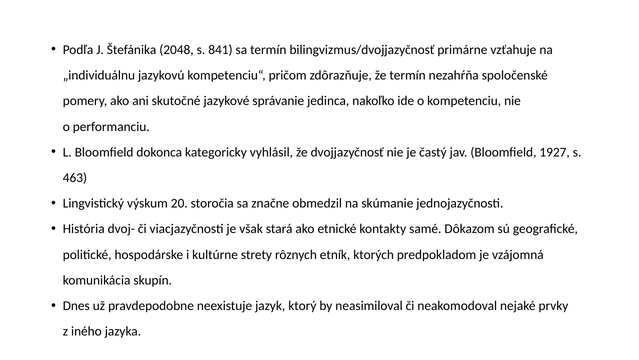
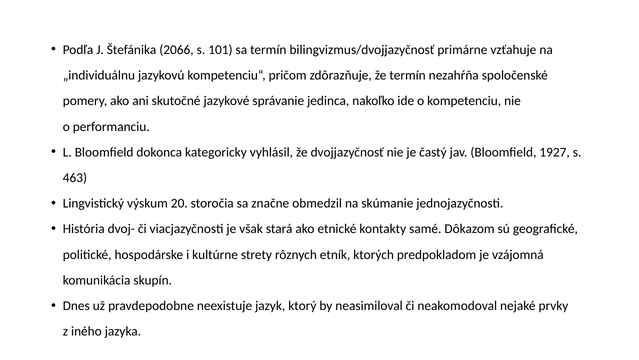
2048: 2048 -> 2066 (176, 50)
841: 841 -> 101 (220, 50)
